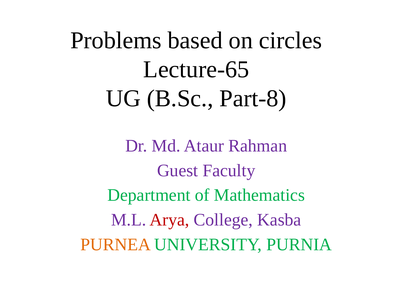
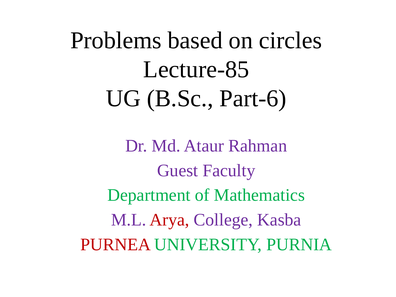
Lecture-65: Lecture-65 -> Lecture-85 (196, 69)
Part-8: Part-8 -> Part-6 (253, 98)
PURNEA colour: orange -> red (116, 244)
